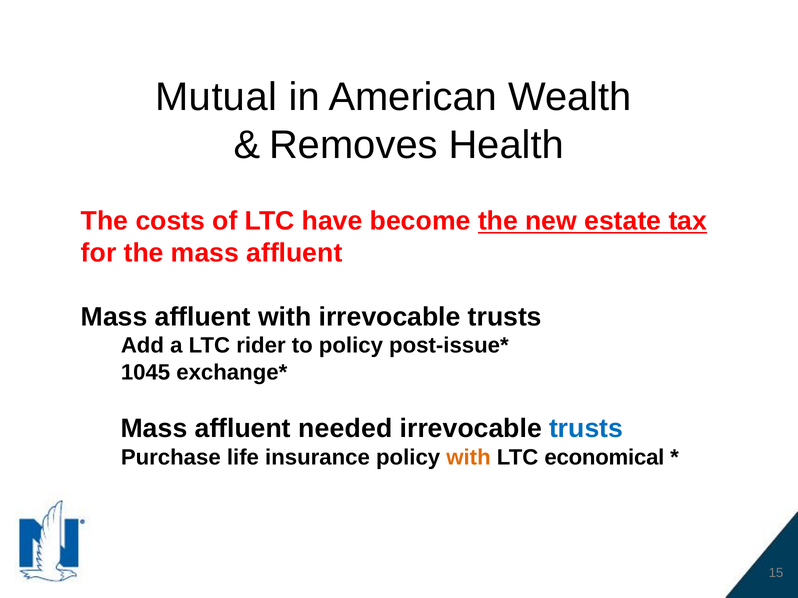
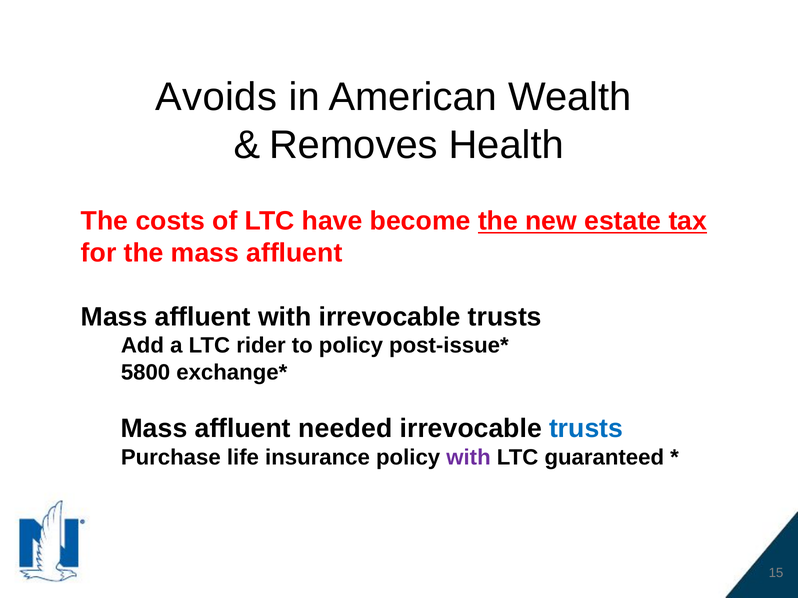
Mutual: Mutual -> Avoids (216, 97)
1045: 1045 -> 5800 (146, 373)
with colour: orange -> purple (469, 458)
economical: economical -> guaranteed (604, 458)
